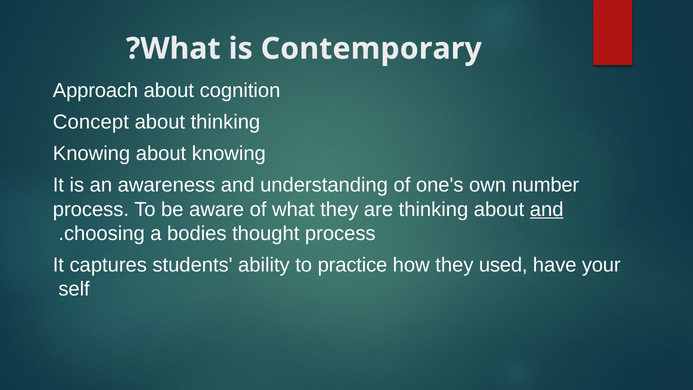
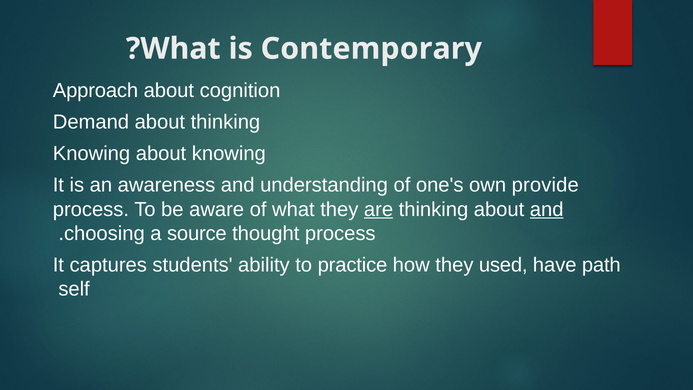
Concept: Concept -> Demand (91, 122)
number: number -> provide (545, 185)
are underline: none -> present (379, 209)
bodies: bodies -> source (197, 233)
your: your -> path (601, 265)
